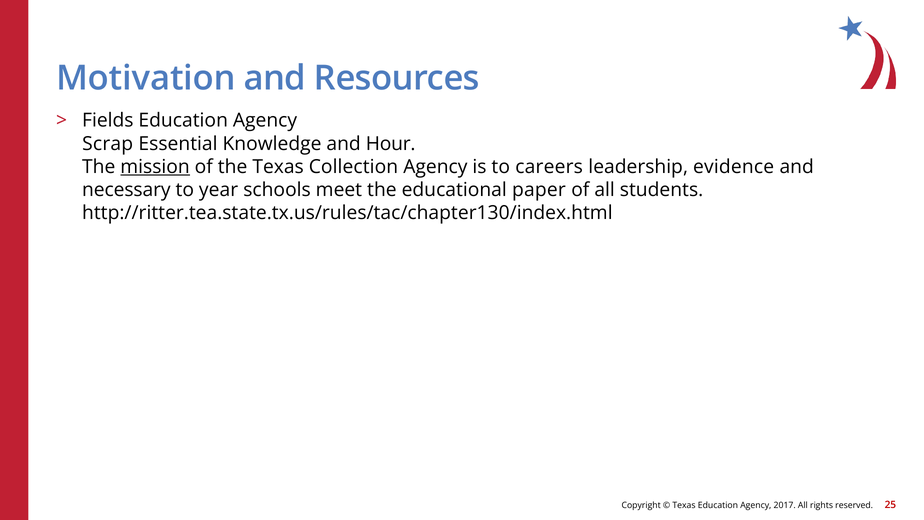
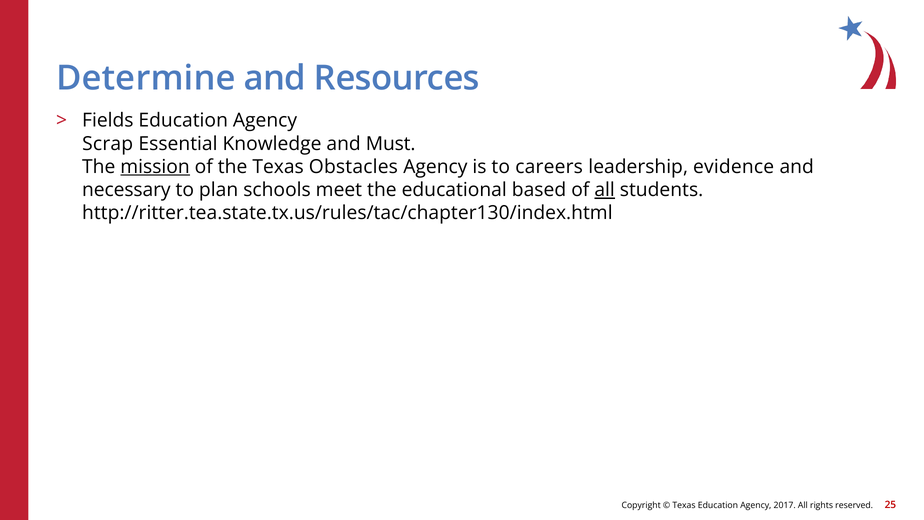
Motivation: Motivation -> Determine (146, 78)
Hour: Hour -> Must (391, 144)
Collection: Collection -> Obstacles (353, 167)
year: year -> plan (219, 190)
paper: paper -> based (539, 190)
all underline: none -> present (605, 190)
